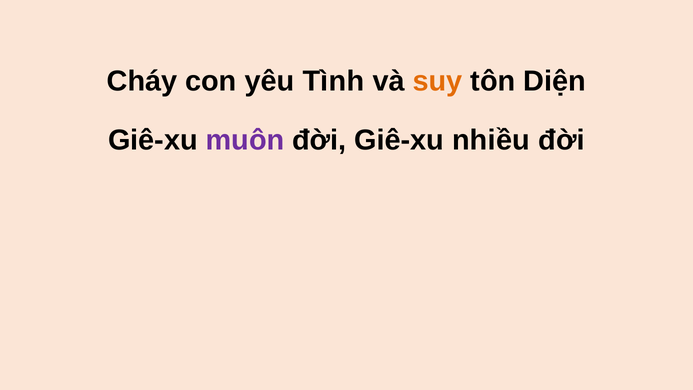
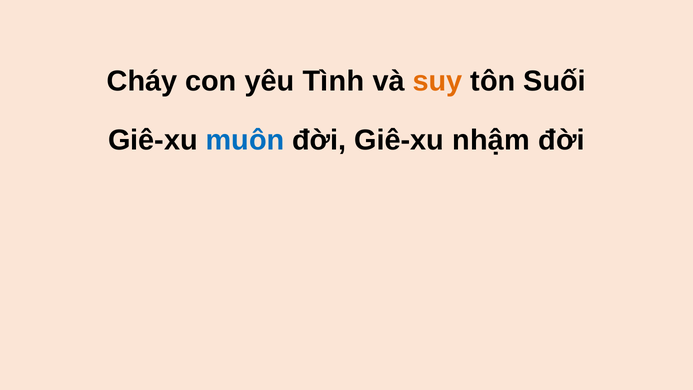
Diện: Diện -> Suối (555, 81)
muôn colour: purple -> blue (245, 140)
nhiều: nhiều -> nhậm (491, 140)
